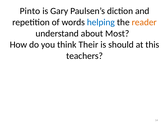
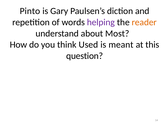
helping colour: blue -> purple (101, 22)
Their: Their -> Used (88, 45)
should: should -> meant (121, 45)
teachers: teachers -> question (85, 56)
